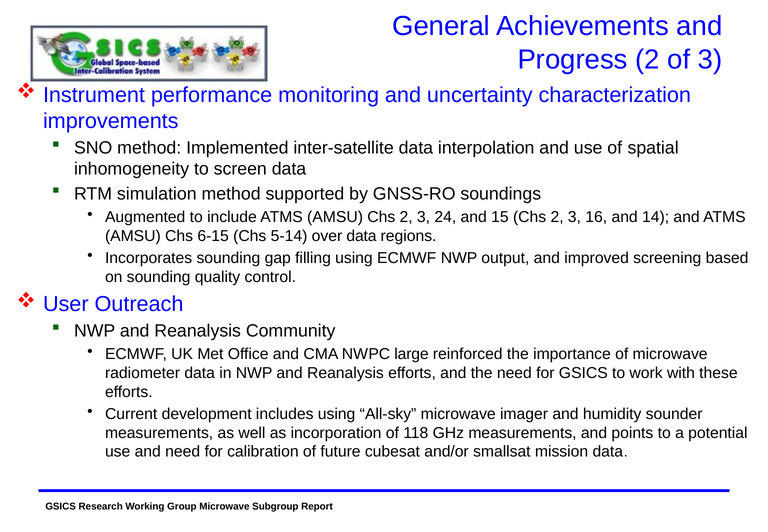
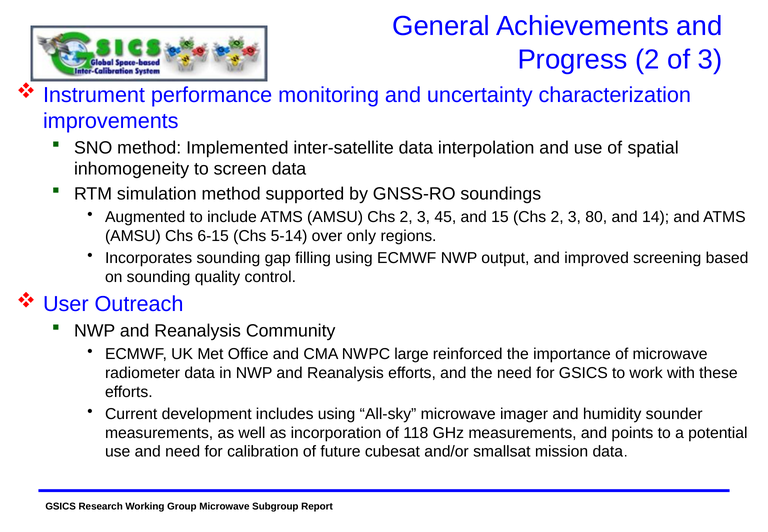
24: 24 -> 45 (445, 217)
16: 16 -> 80 (596, 217)
over data: data -> only (361, 236)
